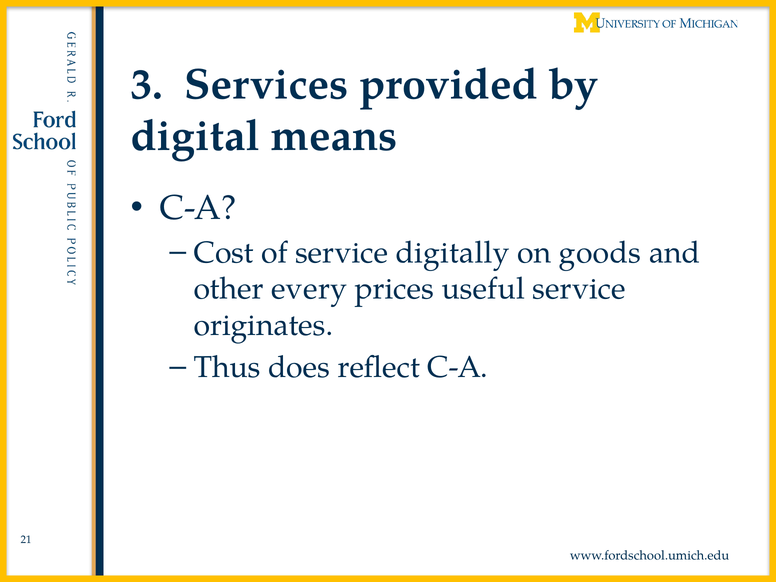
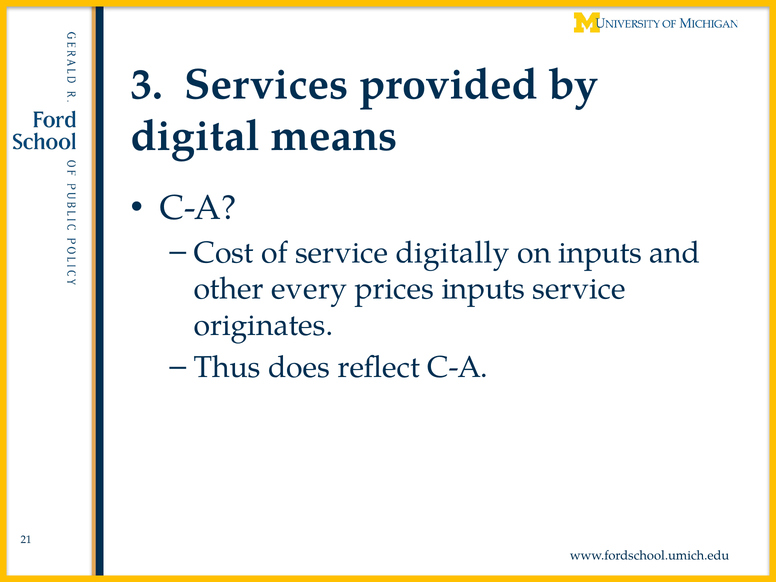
on goods: goods -> inputs (600, 253)
prices useful: useful -> inputs (483, 289)
